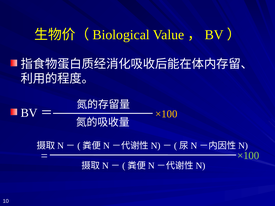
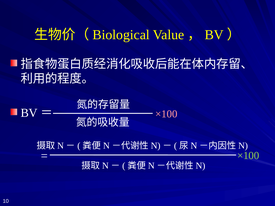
×100 colour: yellow -> pink (166, 114)
